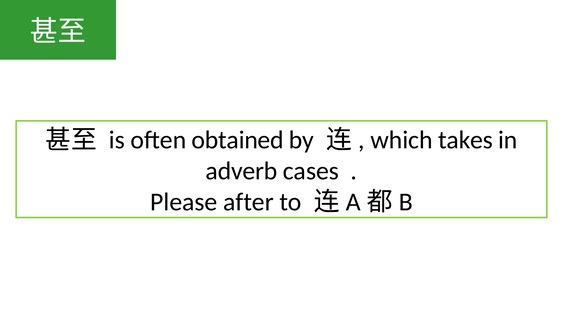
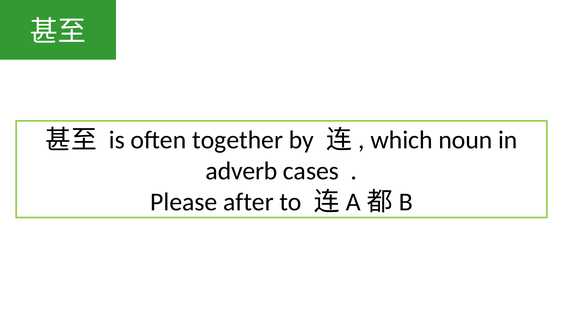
obtained: obtained -> together (238, 140)
takes: takes -> noun (465, 140)
